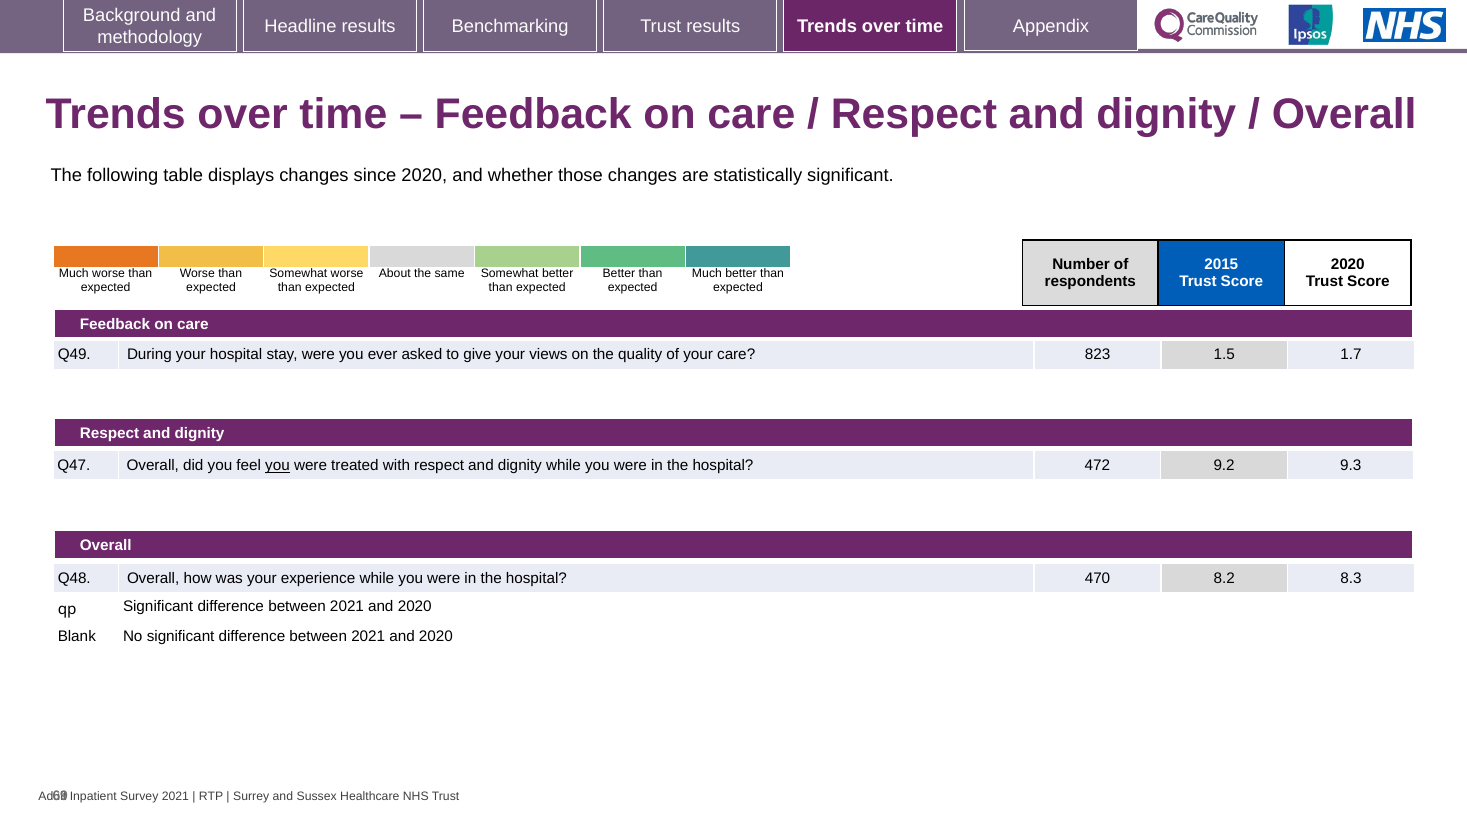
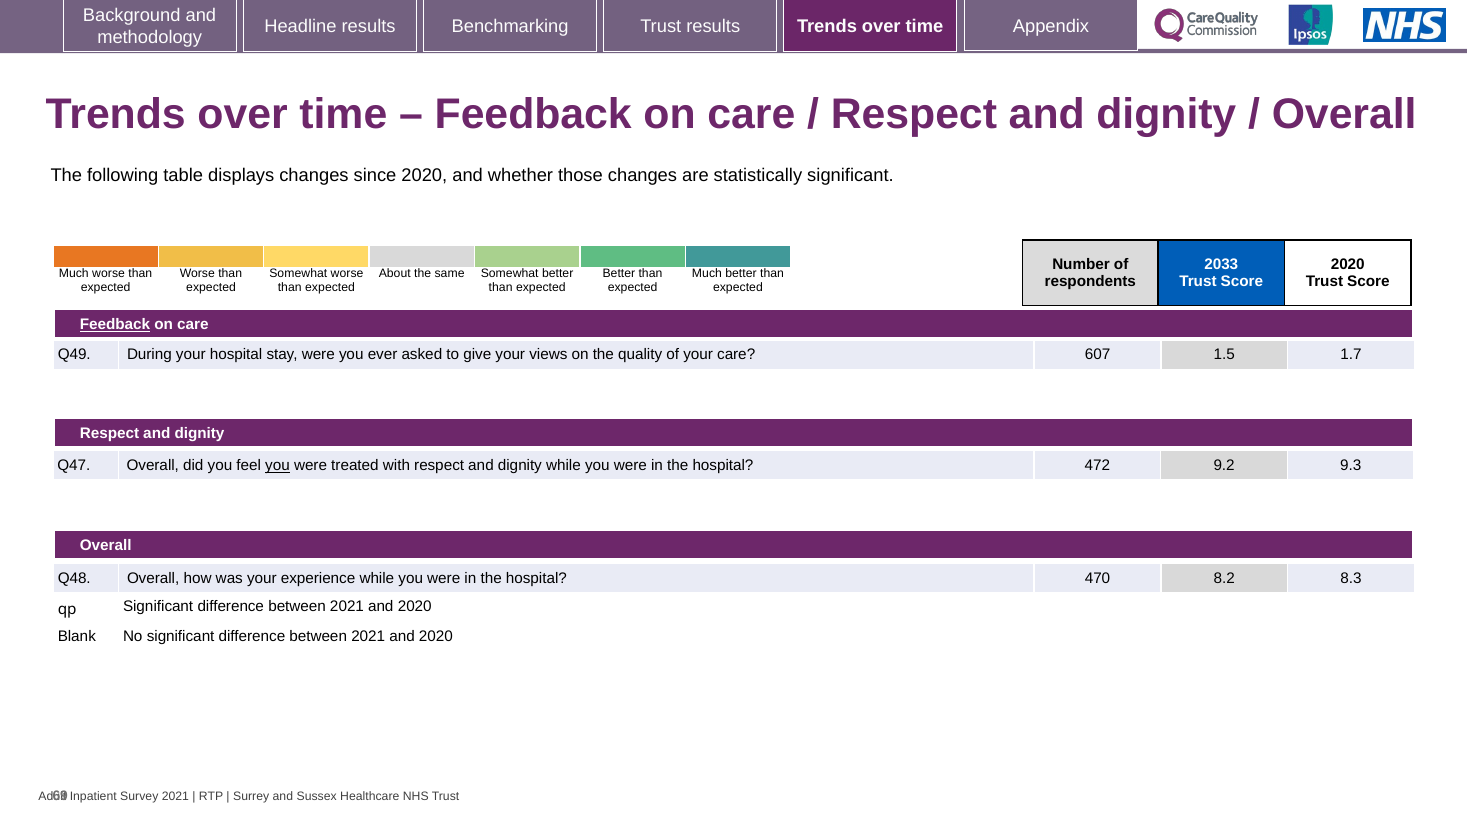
2015: 2015 -> 2033 (1221, 265)
Feedback underline: none -> present (115, 325)
823: 823 -> 607 (1098, 355)
